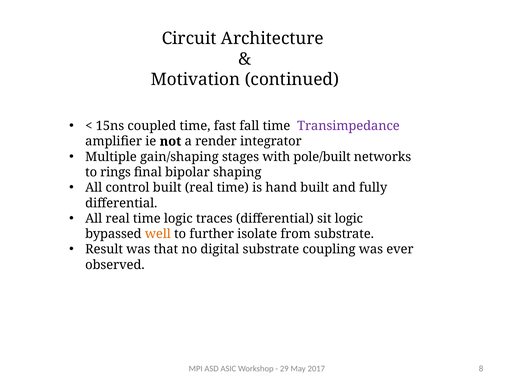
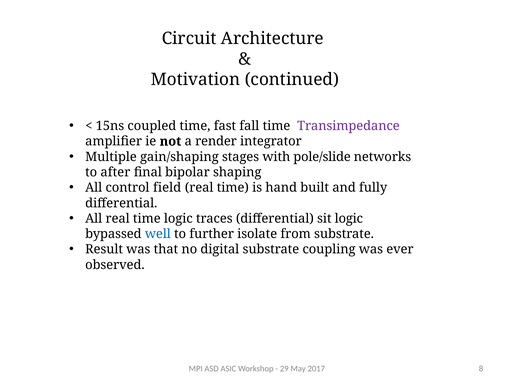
pole/built: pole/built -> pole/slide (322, 157)
rings: rings -> after (115, 172)
control built: built -> field (167, 187)
well colour: orange -> blue (158, 234)
